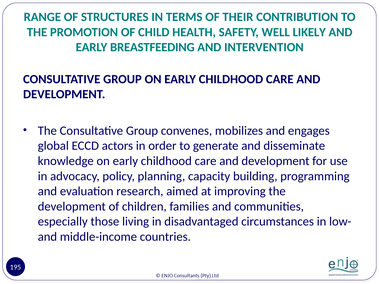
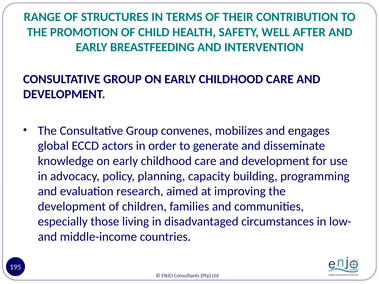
LIKELY: LIKELY -> AFTER (309, 32)
